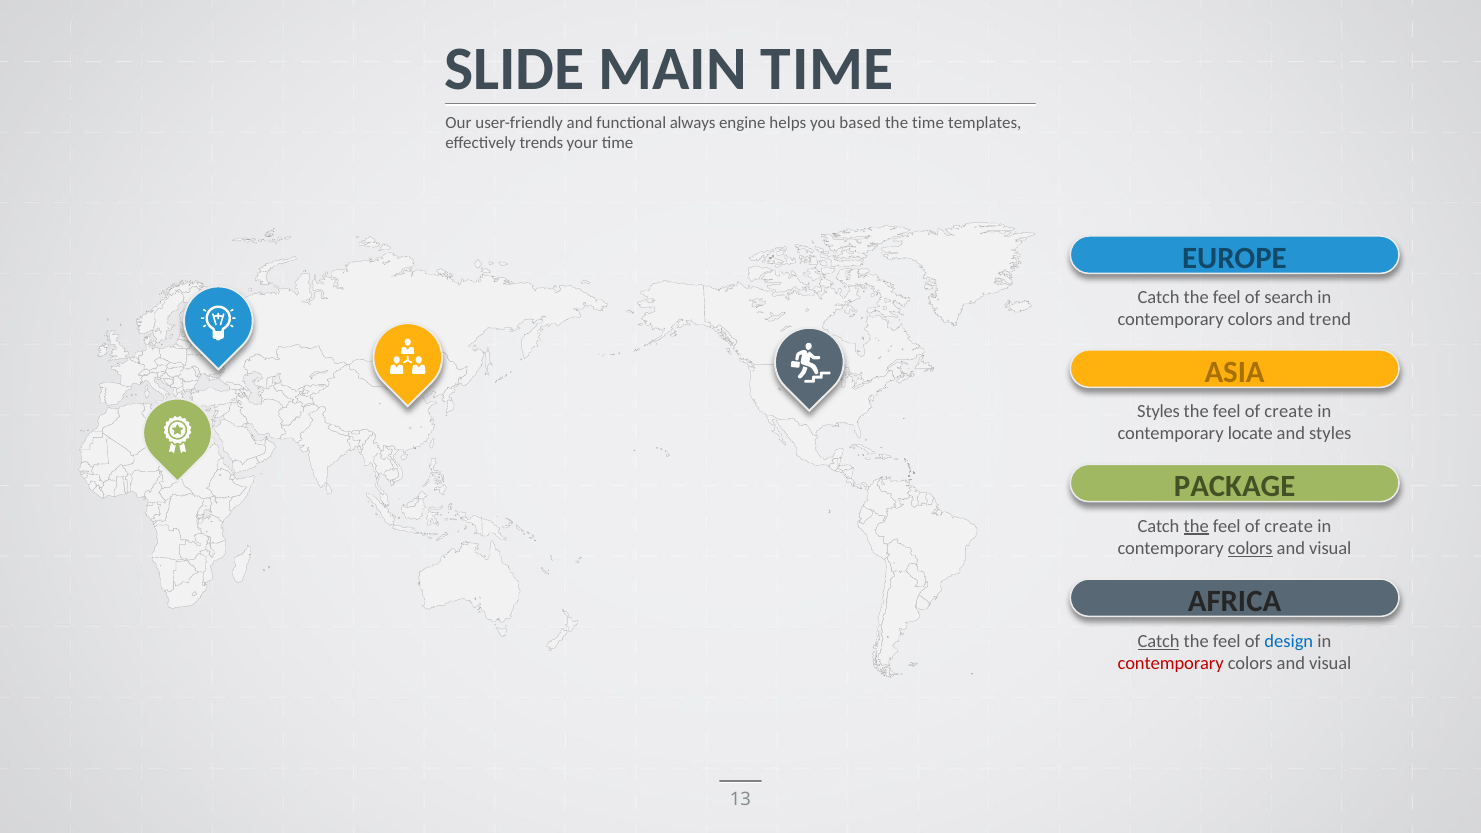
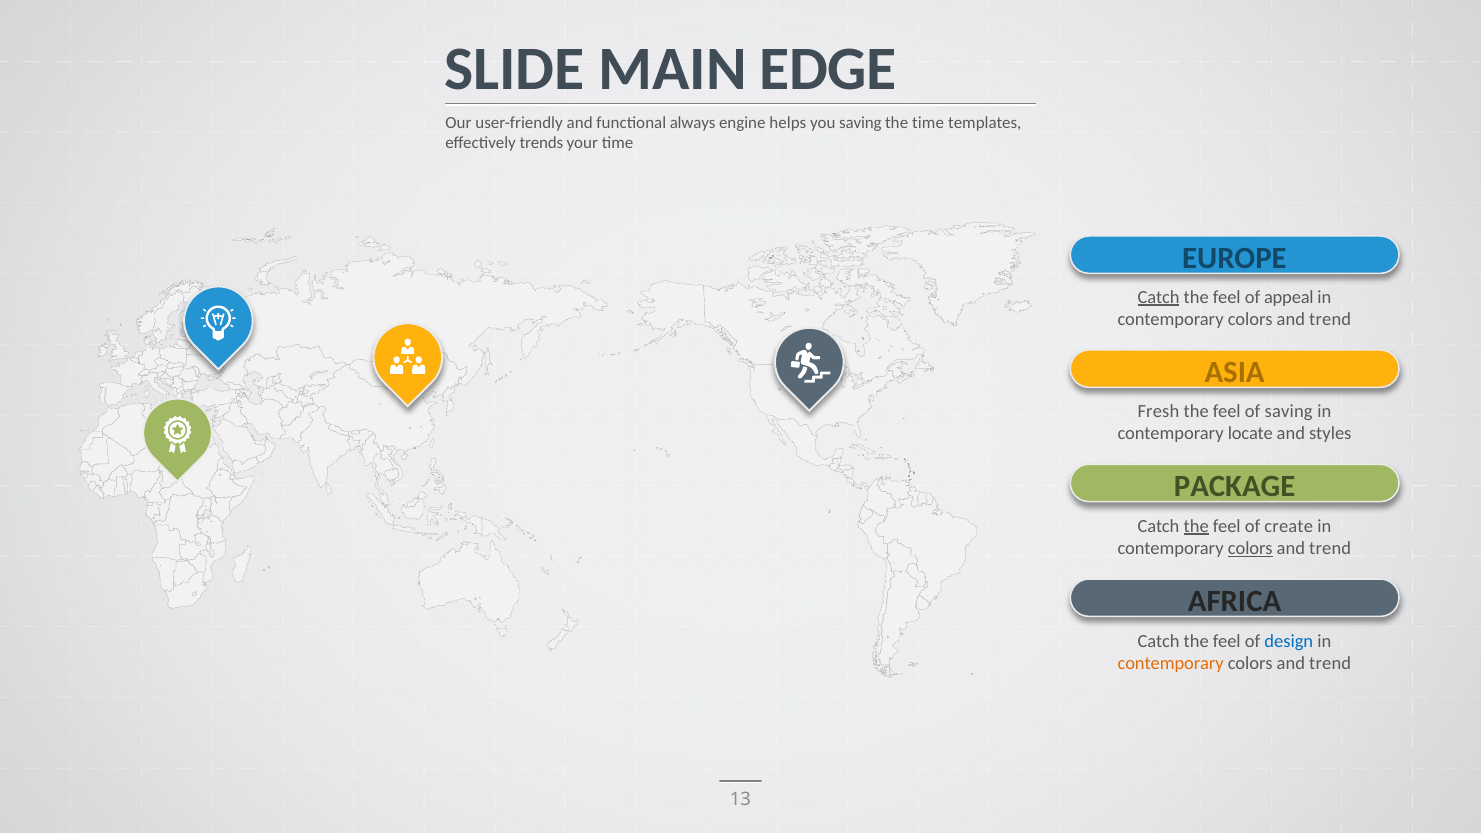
MAIN TIME: TIME -> EDGE (828, 70)
you based: based -> saving (860, 123)
Catch underline: none -> present (1159, 297)
search: search -> appeal (1289, 297)
Styles: Styles -> Fresh (1158, 411)
create: create -> saving (1289, 411)
visual: visual -> trend (1330, 548)
Catch underline: present -> none (1159, 641)
contemporary colour: red -> orange (1171, 664)
visual: visual -> trend (1330, 664)
